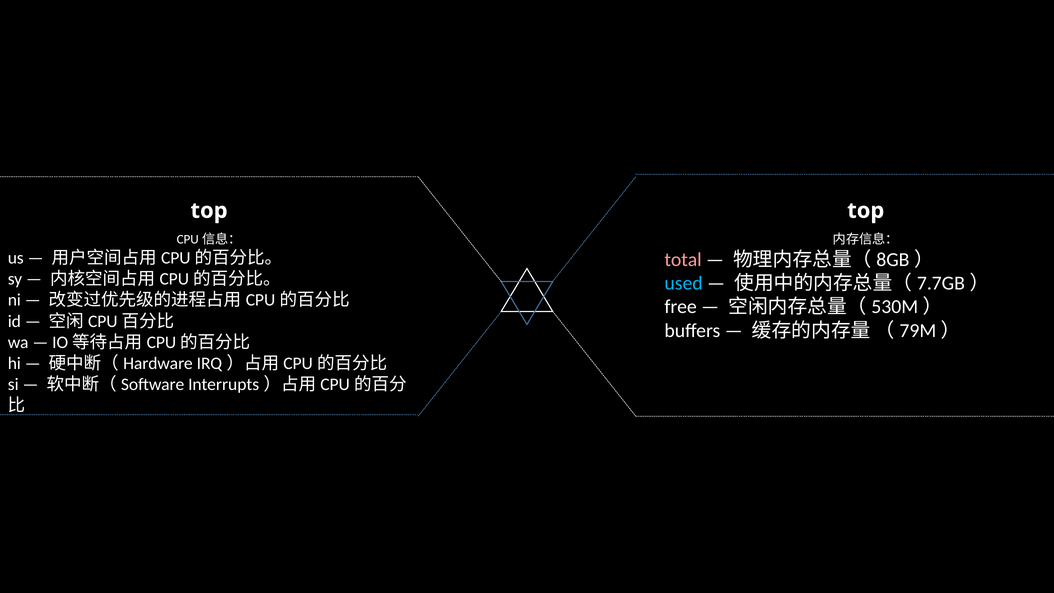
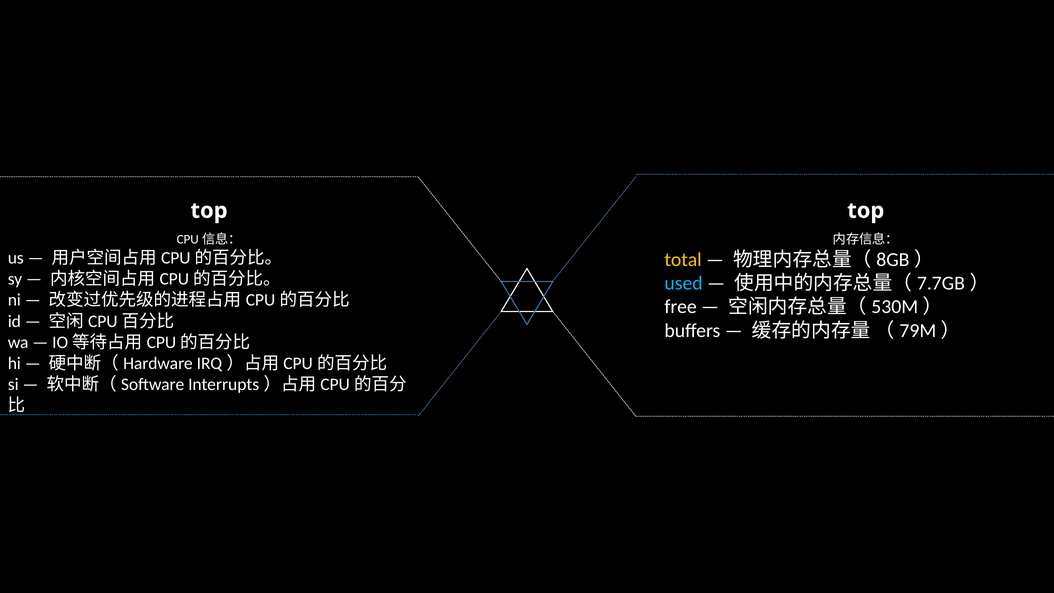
total colour: pink -> yellow (683, 259)
